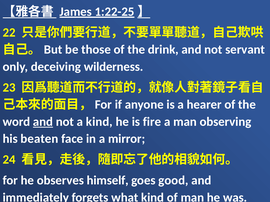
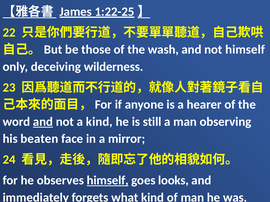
drink: drink -> wash (163, 50)
not servant: servant -> himself (245, 50)
fire: fire -> still (152, 122)
himself underline: none -> present (108, 181)
good: good -> looks (173, 181)
